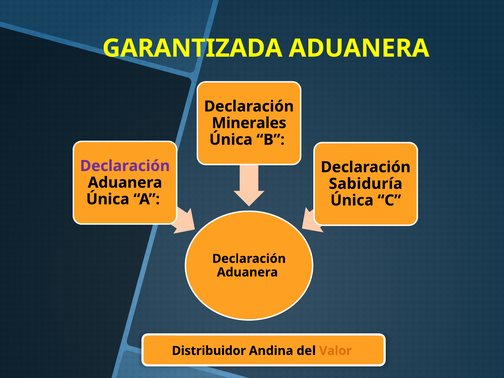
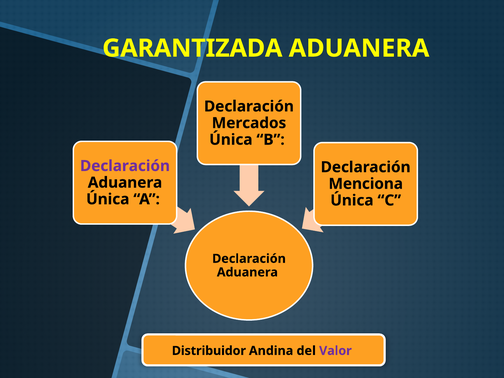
Minerales: Minerales -> Mercados (249, 123)
Sabiduría: Sabiduría -> Menciona (366, 184)
Valor colour: orange -> purple (335, 351)
